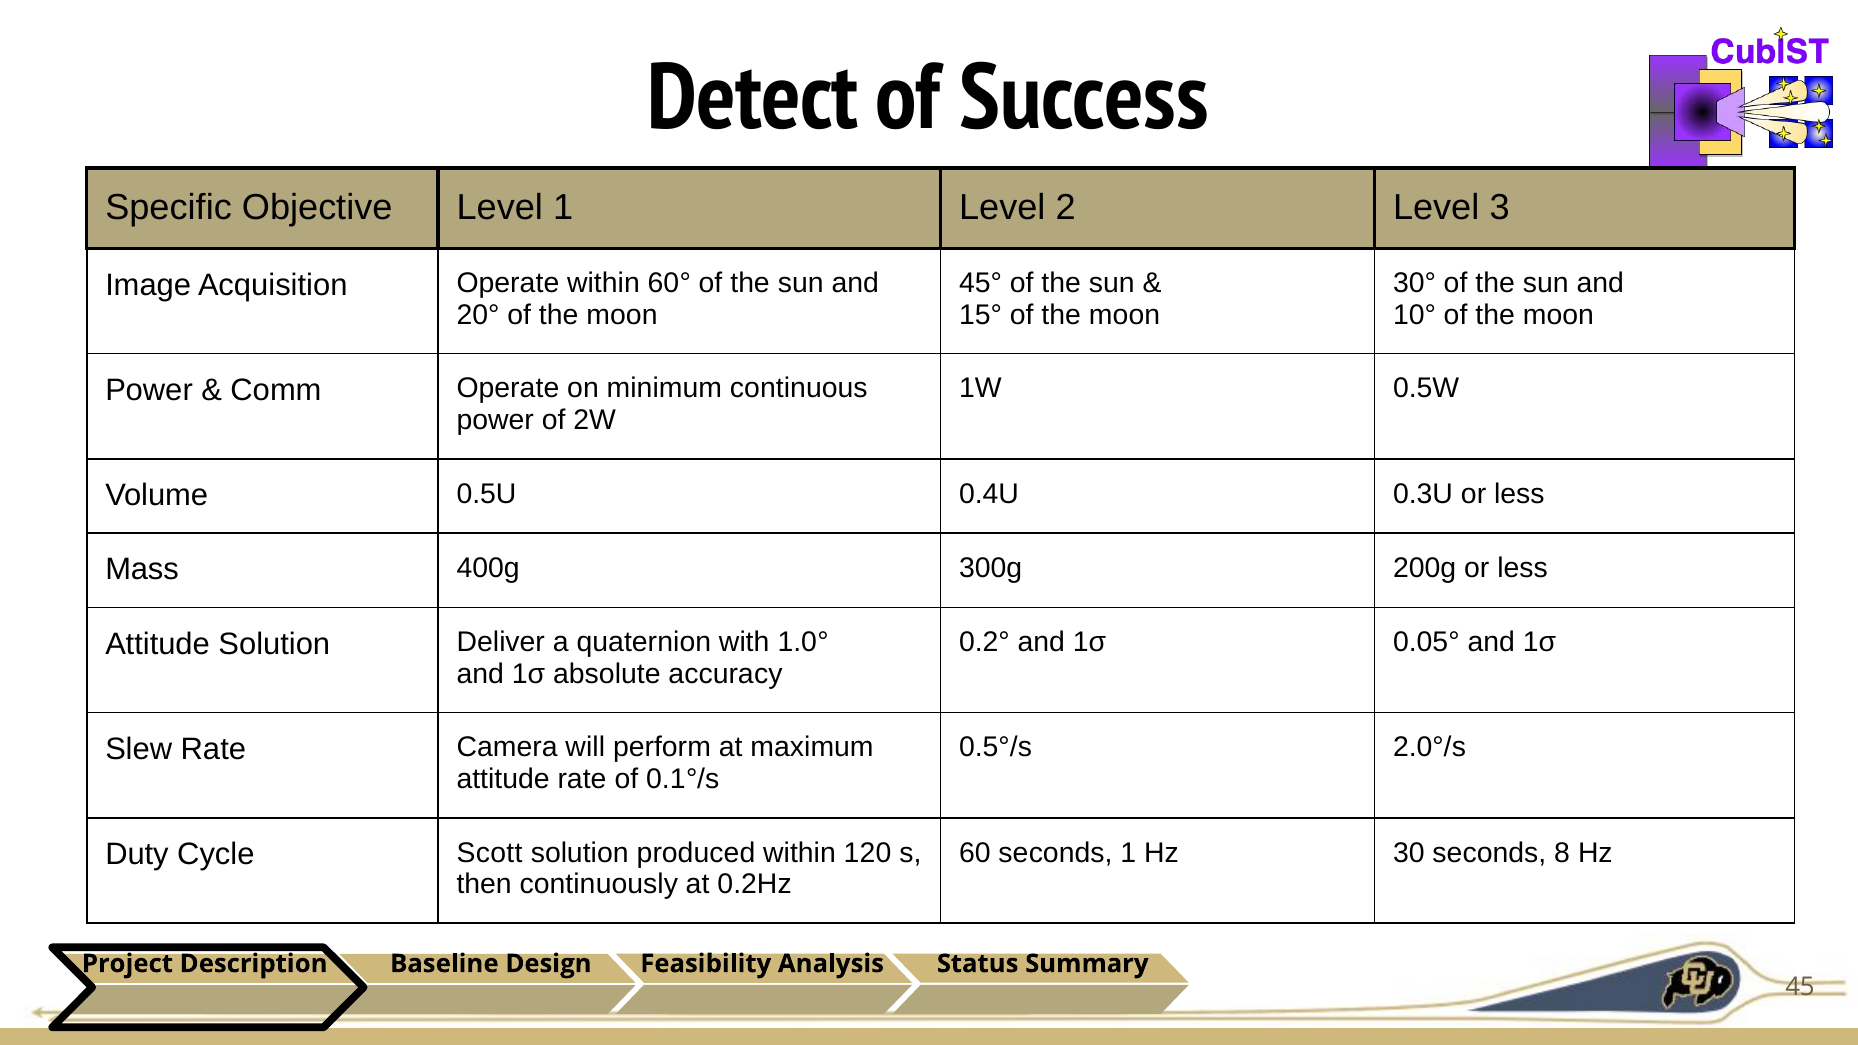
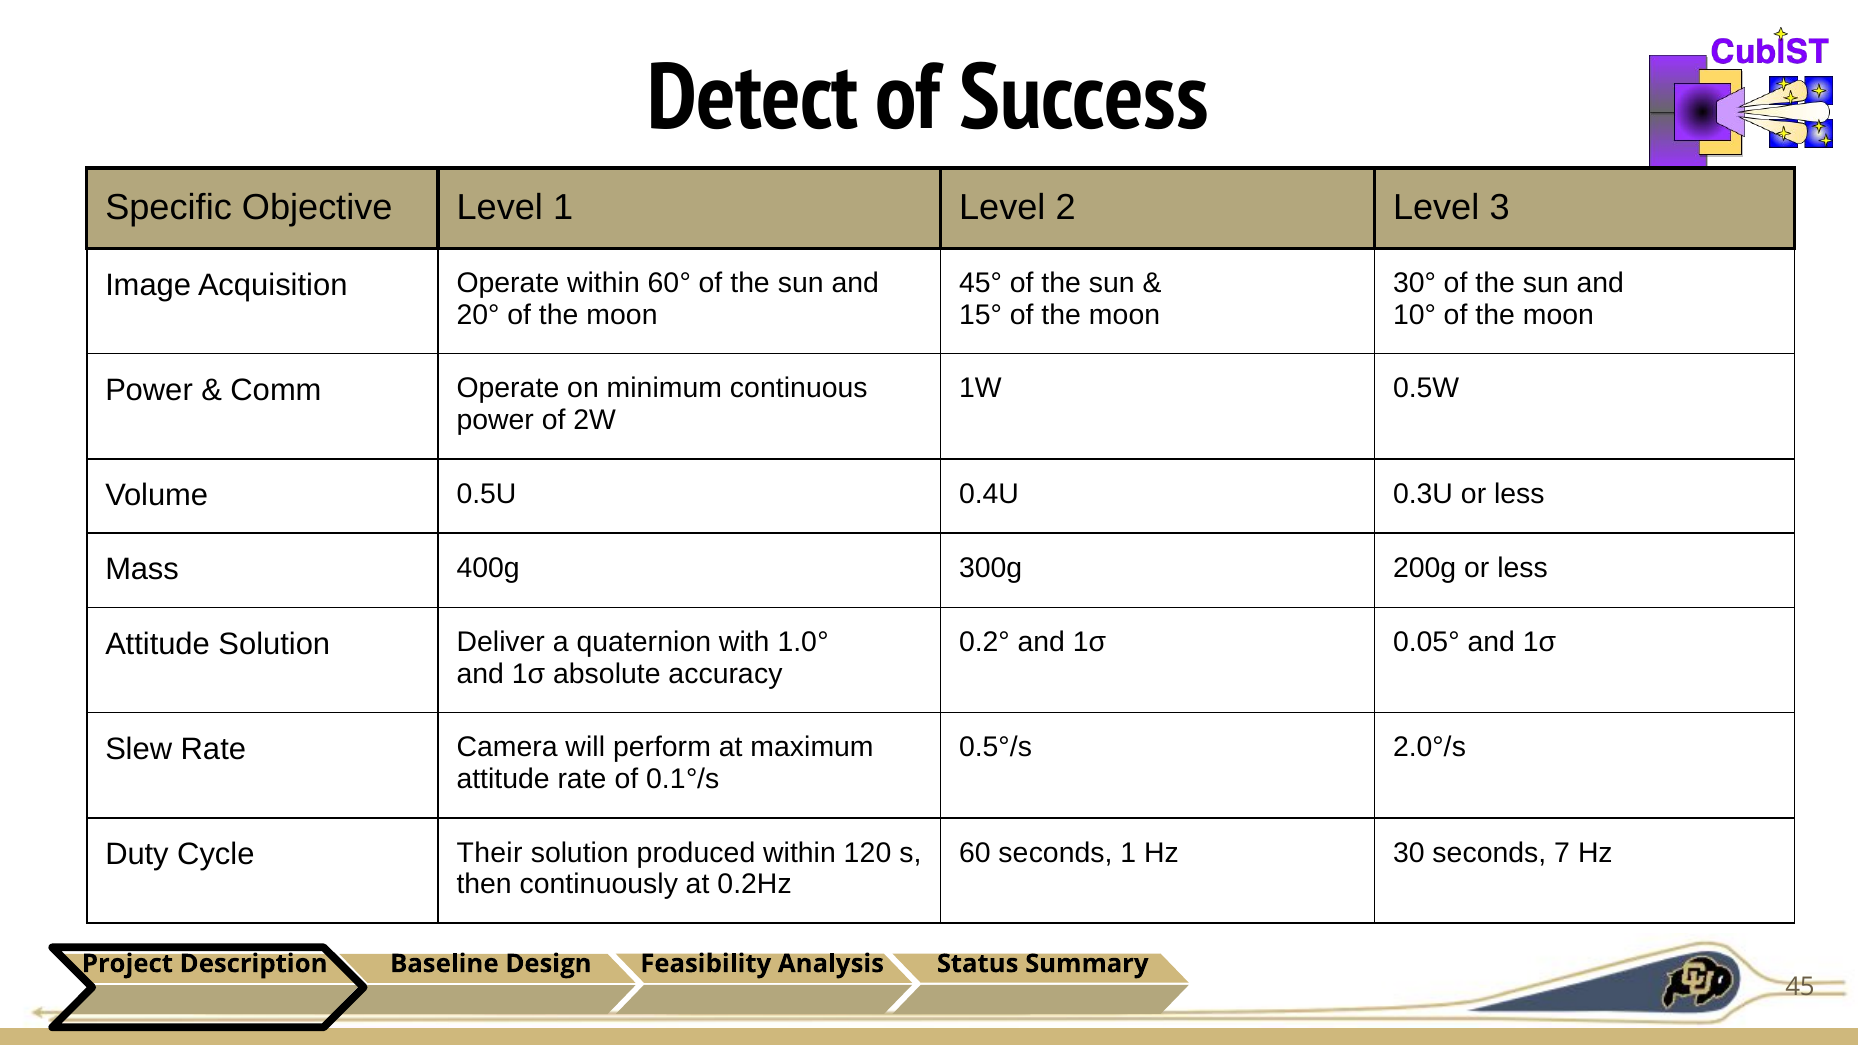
8: 8 -> 7 (1562, 853)
Scott: Scott -> Their (490, 853)
